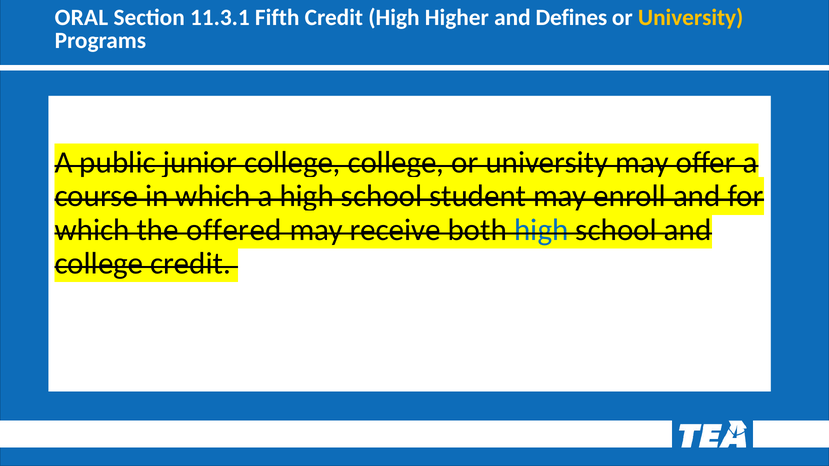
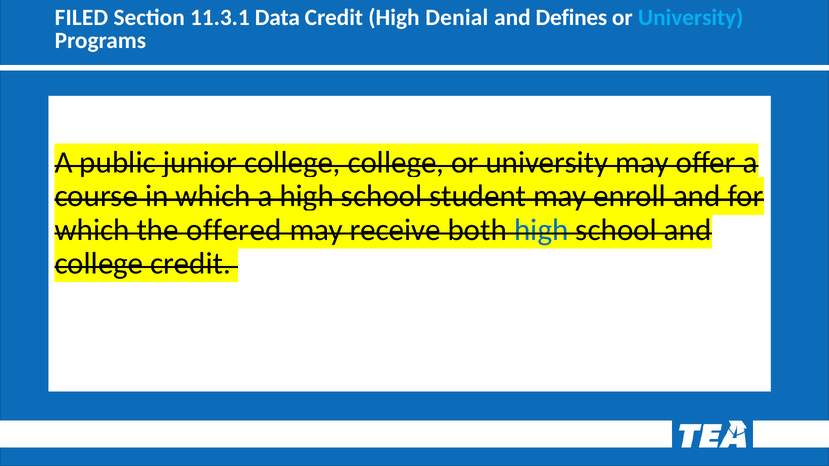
ORAL: ORAL -> FILED (81, 18)
Fifth: Fifth -> Data (277, 18)
Higher: Higher -> Denial (457, 18)
University colour: yellow -> light blue (691, 18)
